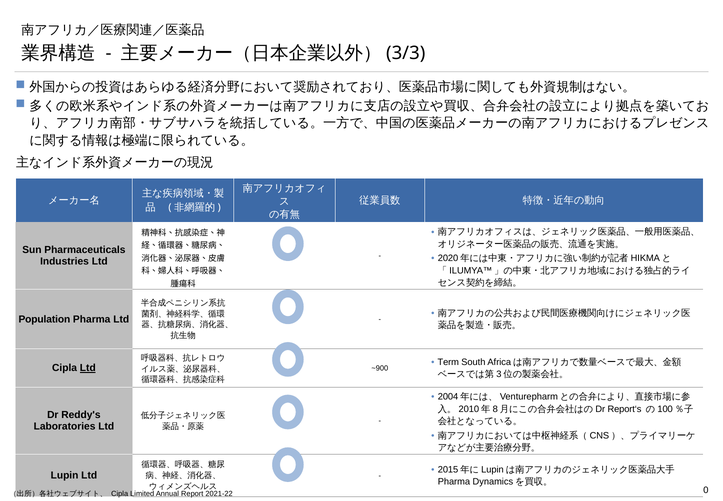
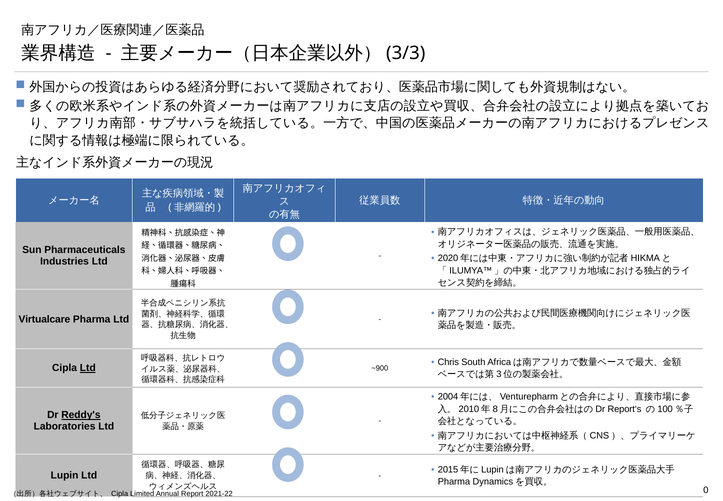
Population: Population -> Virtualcare (44, 319)
Term: Term -> Chris (448, 362)
Reddy's underline: none -> present (81, 415)
